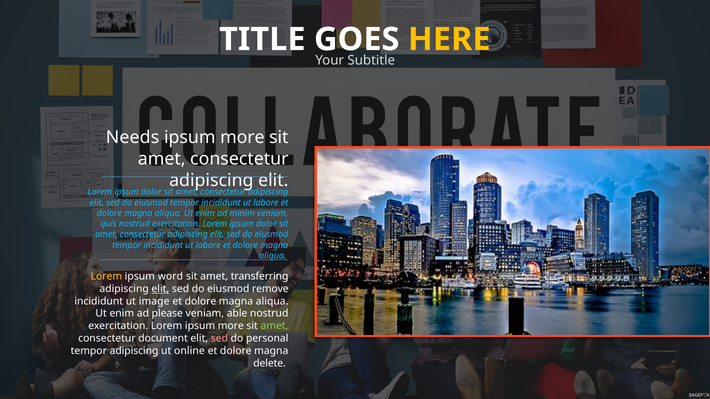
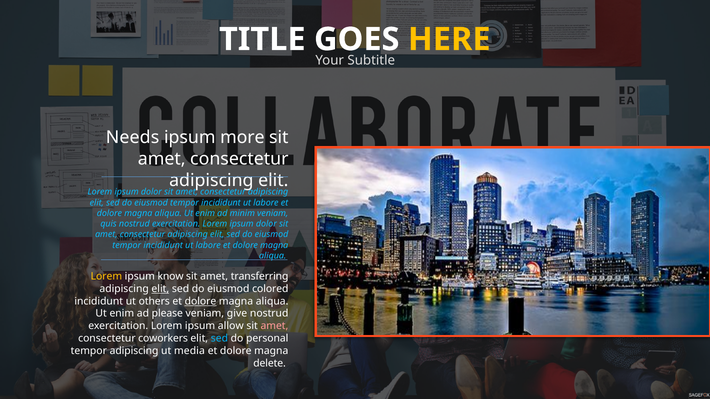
word: word -> know (171, 277)
remove: remove -> colored (270, 289)
image: image -> others (154, 301)
dolore underline: none -> present (200, 301)
able: able -> give (237, 314)
Lorem ipsum more: more -> allow (231, 326)
amet colour: light green -> pink (274, 326)
document: document -> coworkers (163, 339)
sed colour: pink -> light blue (219, 339)
online: online -> media (189, 351)
